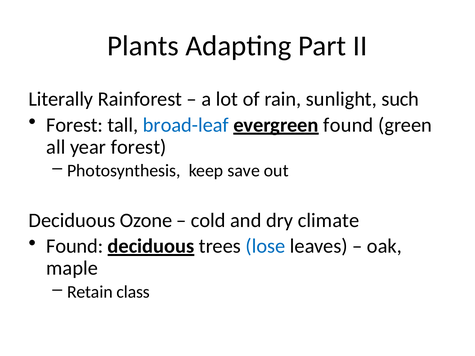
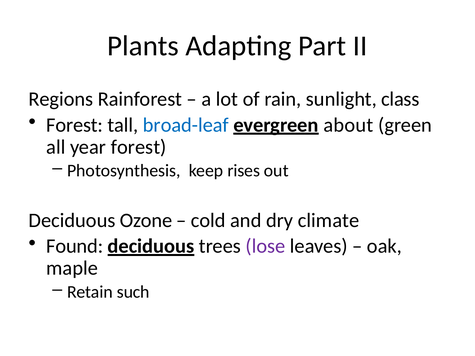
Literally: Literally -> Regions (61, 99)
such: such -> class (400, 99)
found: found -> about (348, 125)
save: save -> rises (244, 171)
lose colour: blue -> purple (265, 246)
class: class -> such (133, 292)
